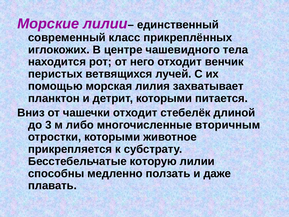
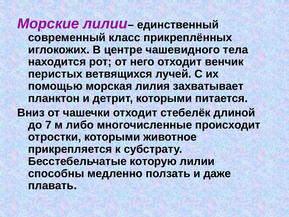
3: 3 -> 7 (48, 125)
вторичным: вторичным -> происходит (228, 125)
